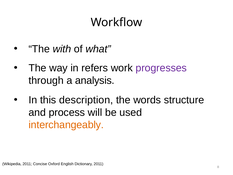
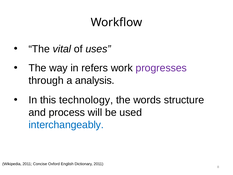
with: with -> vital (62, 49)
what: what -> uses (98, 49)
description: description -> technology (86, 100)
interchangeably colour: orange -> blue (66, 125)
